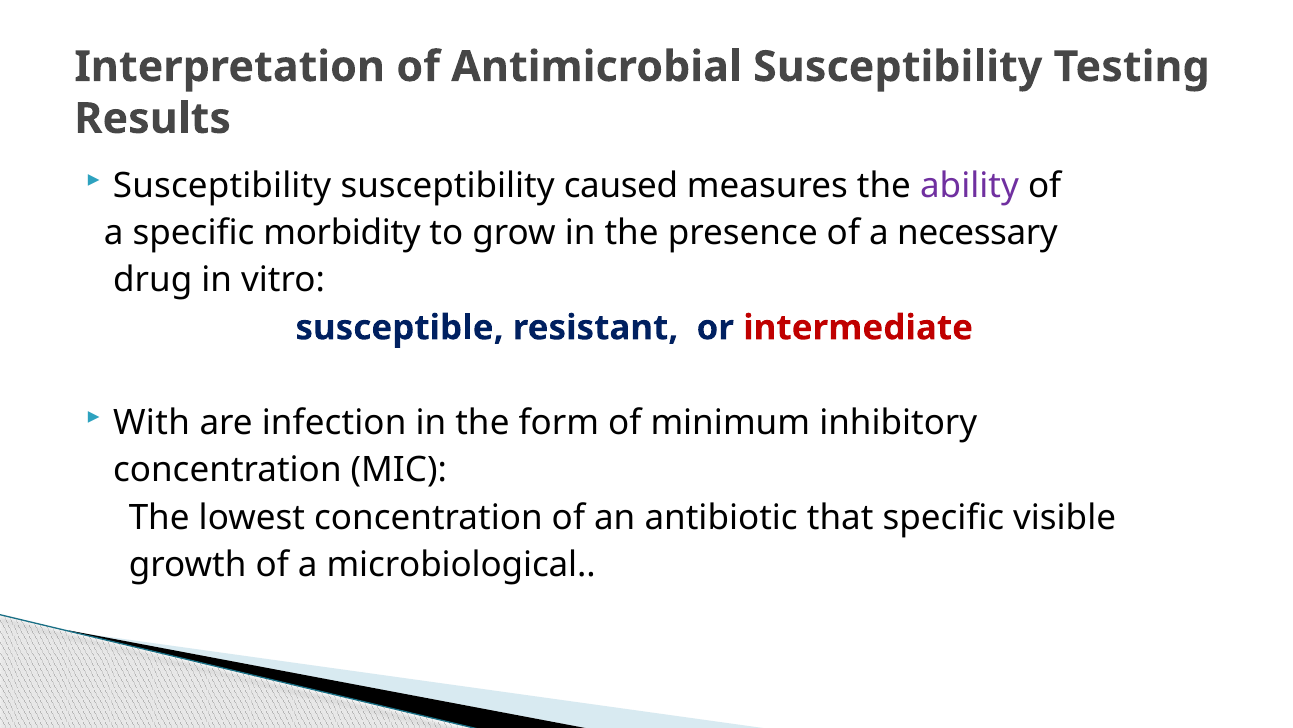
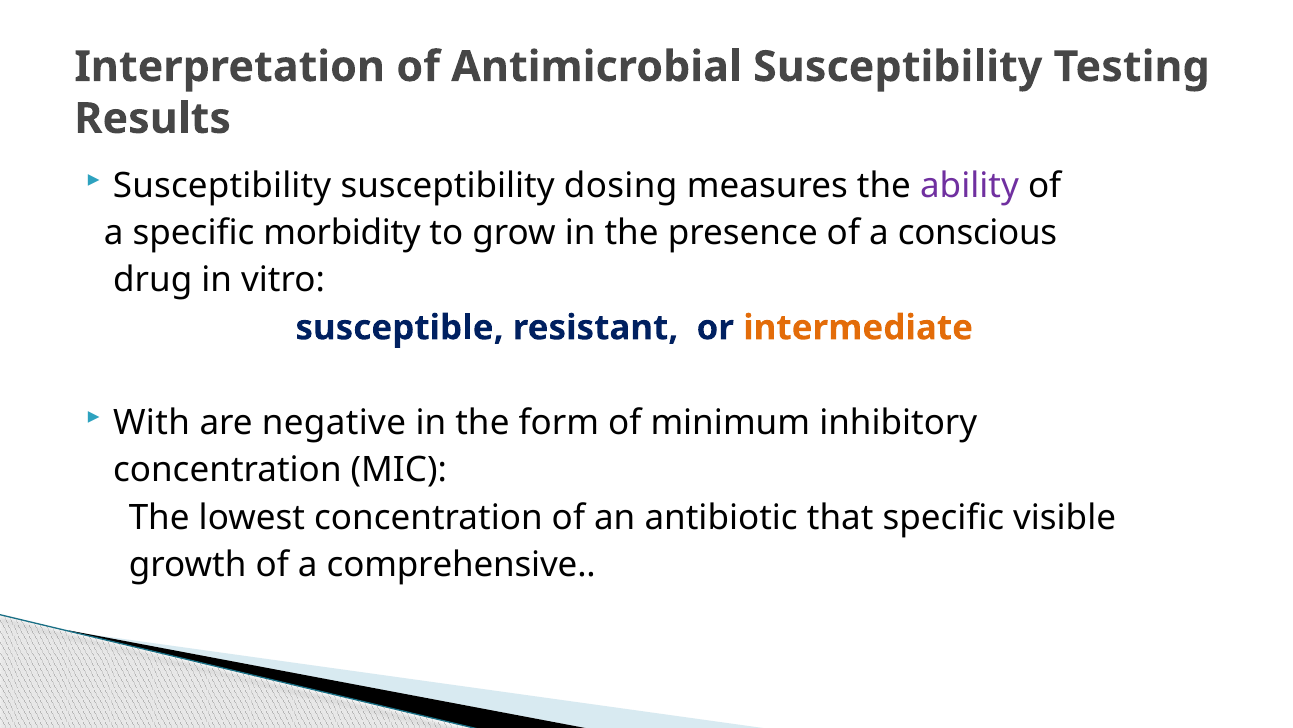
caused: caused -> dosing (621, 185)
necessary: necessary -> conscious (978, 233)
intermediate colour: red -> orange (858, 327)
infection: infection -> negative (334, 422)
microbiological: microbiological -> comprehensive (461, 564)
